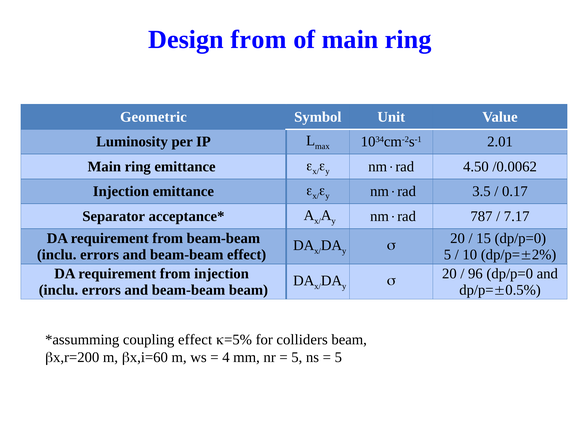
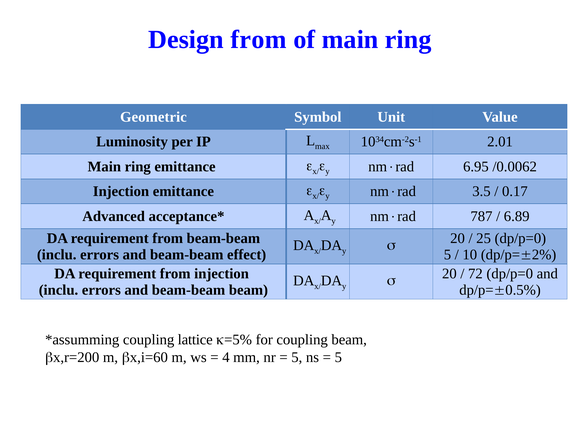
4.50: 4.50 -> 6.95 (476, 167)
Separator: Separator -> Advanced (114, 216)
7.17: 7.17 -> 6.89 (517, 216)
15: 15 -> 25 (484, 238)
96: 96 -> 72 (475, 274)
coupling effect: effect -> lattice (195, 340)
for colliders: colliders -> coupling (302, 340)
